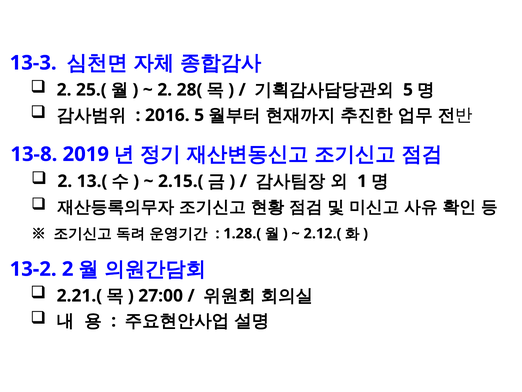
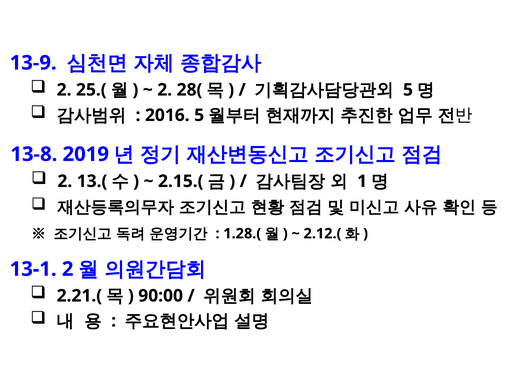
13-3: 13-3 -> 13-9 (33, 63)
13-2: 13-2 -> 13-1 (33, 269)
27:00: 27:00 -> 90:00 (161, 295)
